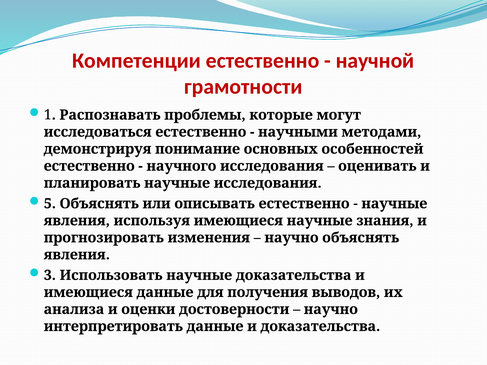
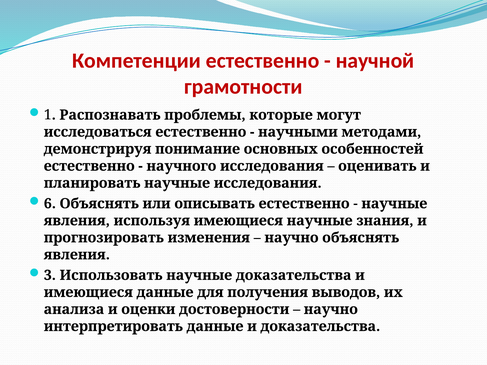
5: 5 -> 6 (50, 204)
